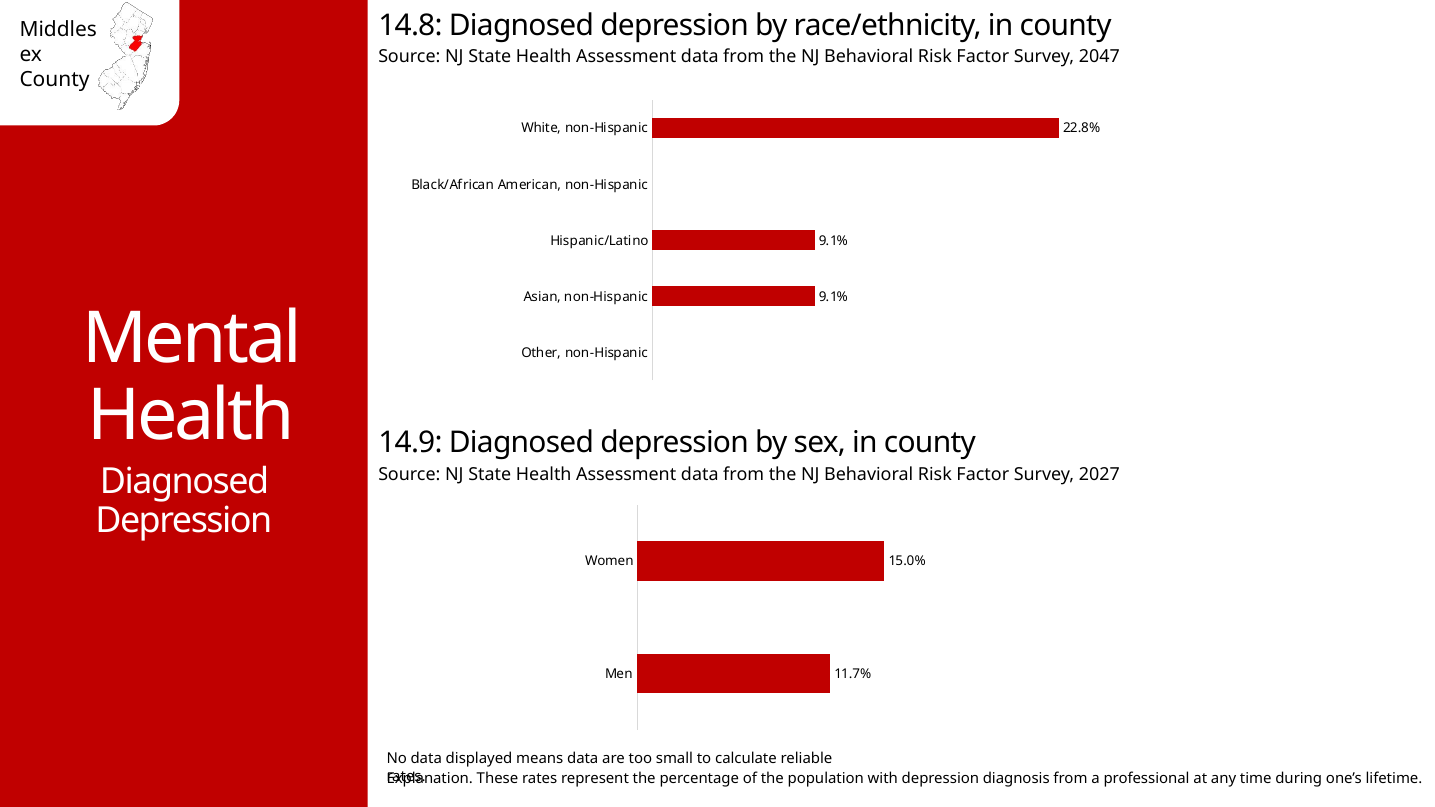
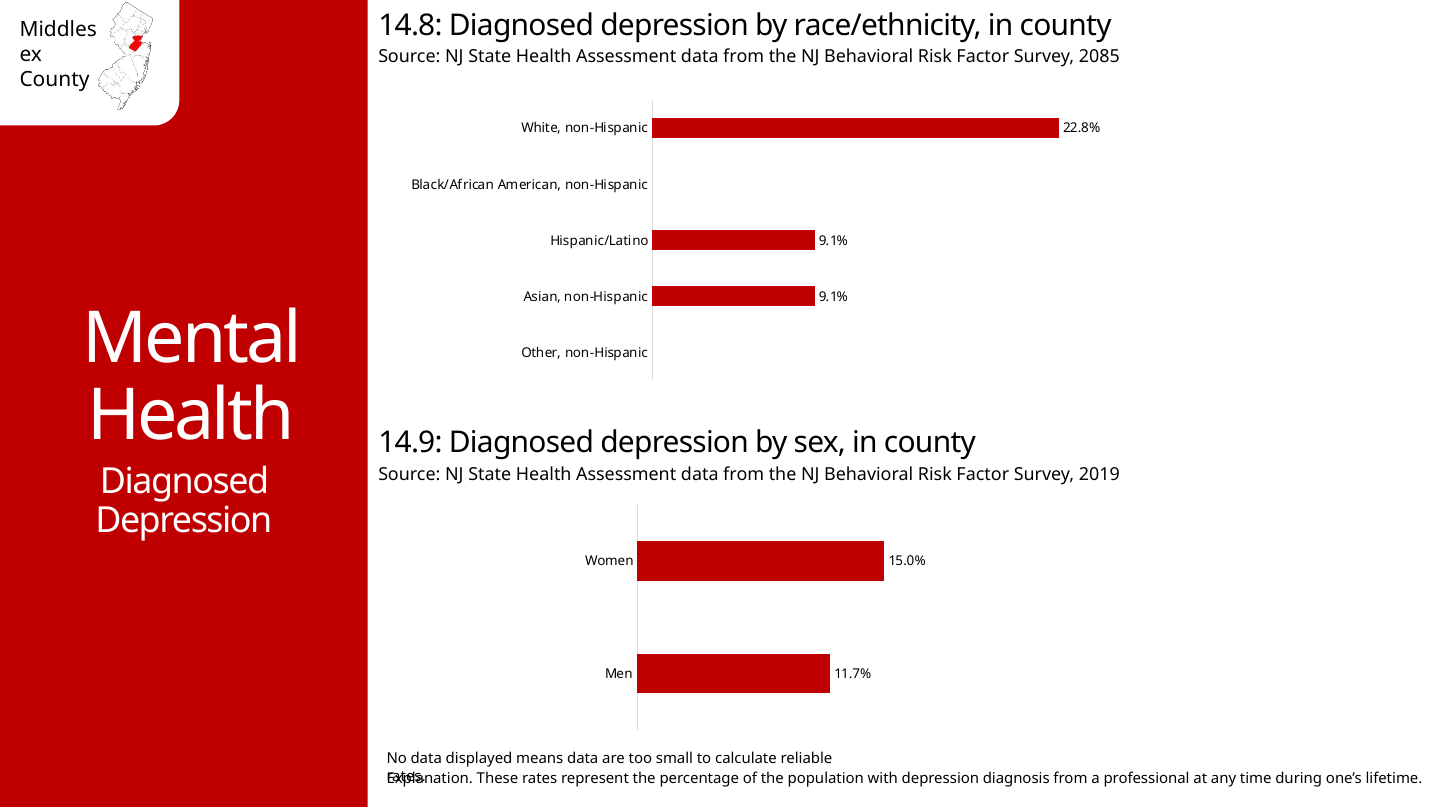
2047: 2047 -> 2085 (1099, 57)
2027: 2027 -> 2019 (1099, 475)
